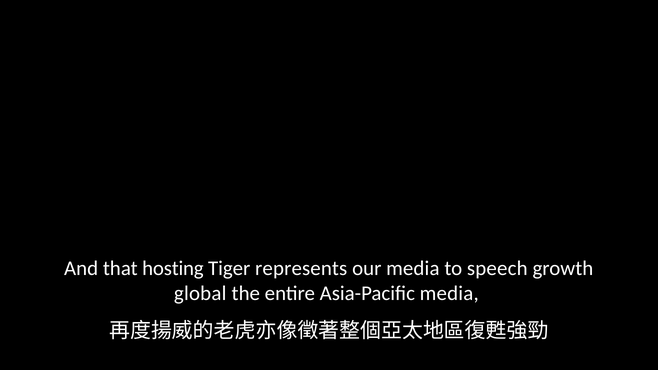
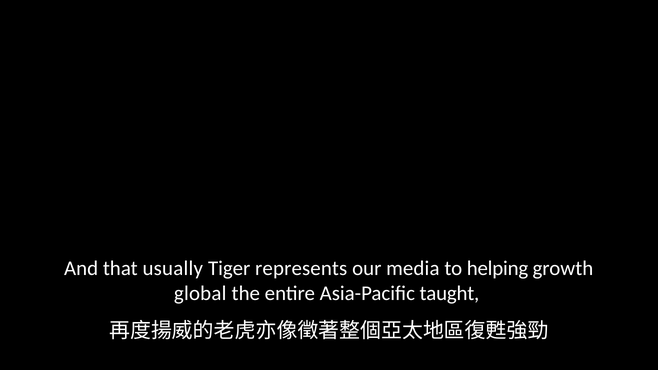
hosting: hosting -> usually (173, 268)
speech: speech -> helping (497, 268)
Asia-Pacific media: media -> taught (449, 293)
